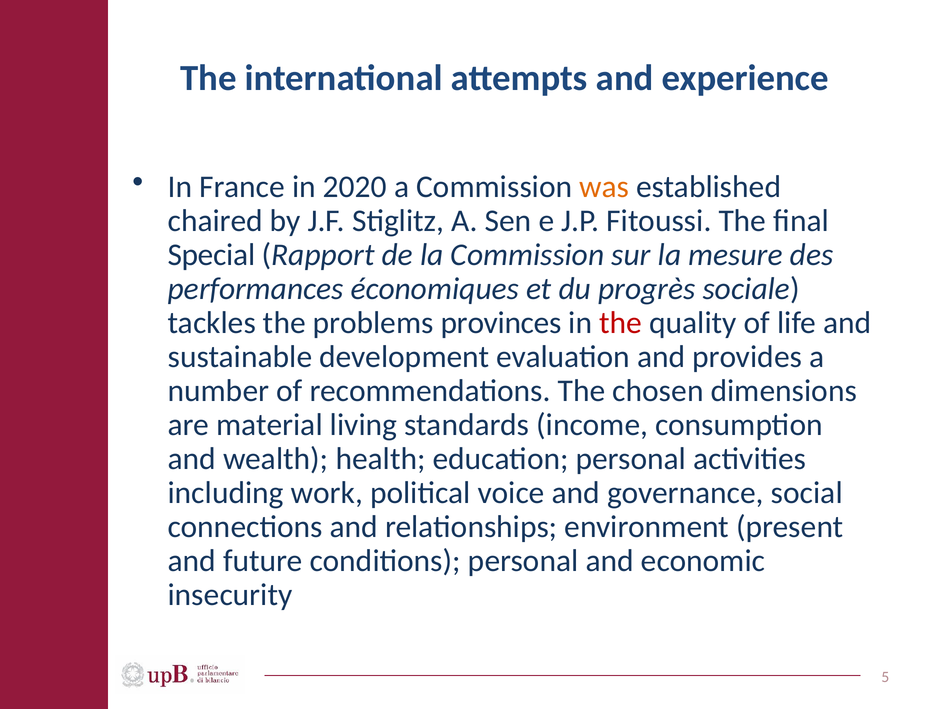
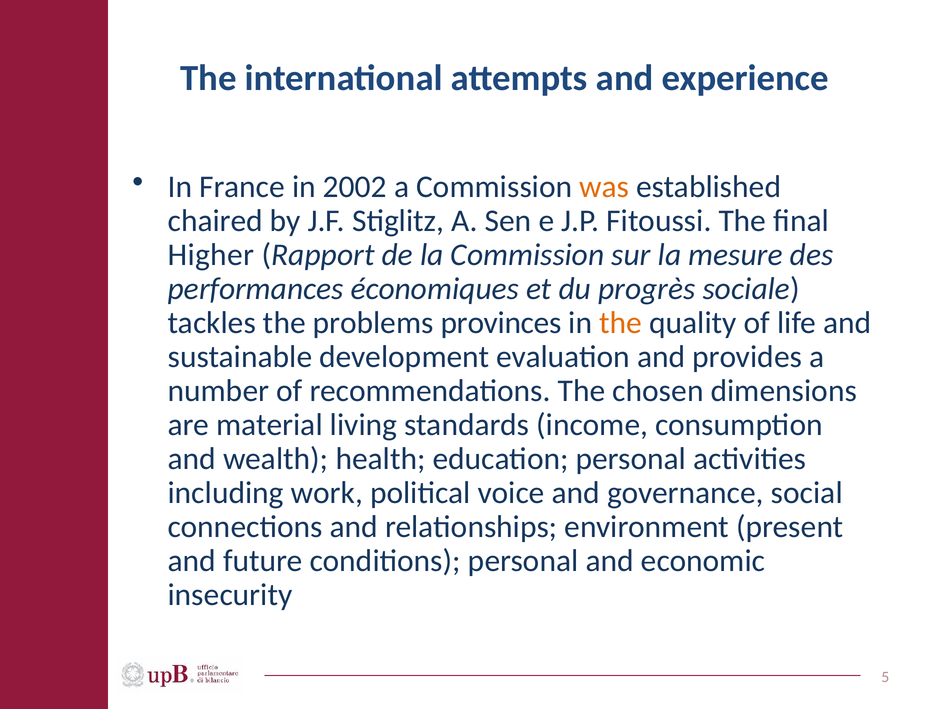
2020: 2020 -> 2002 (355, 187)
Special: Special -> Higher (211, 255)
the colour: red -> orange (621, 323)
